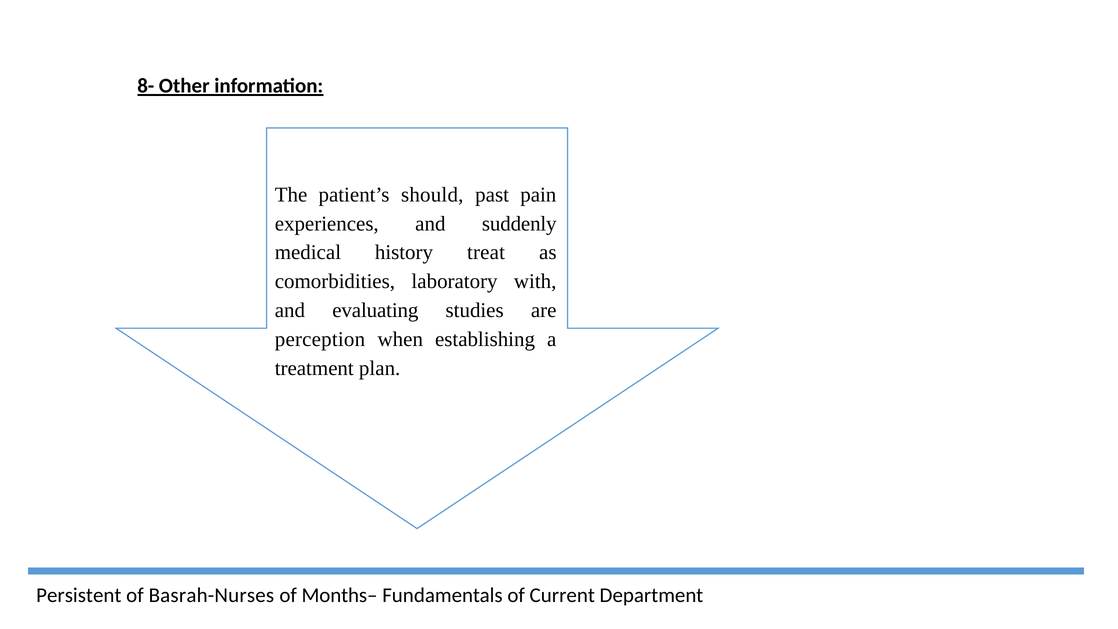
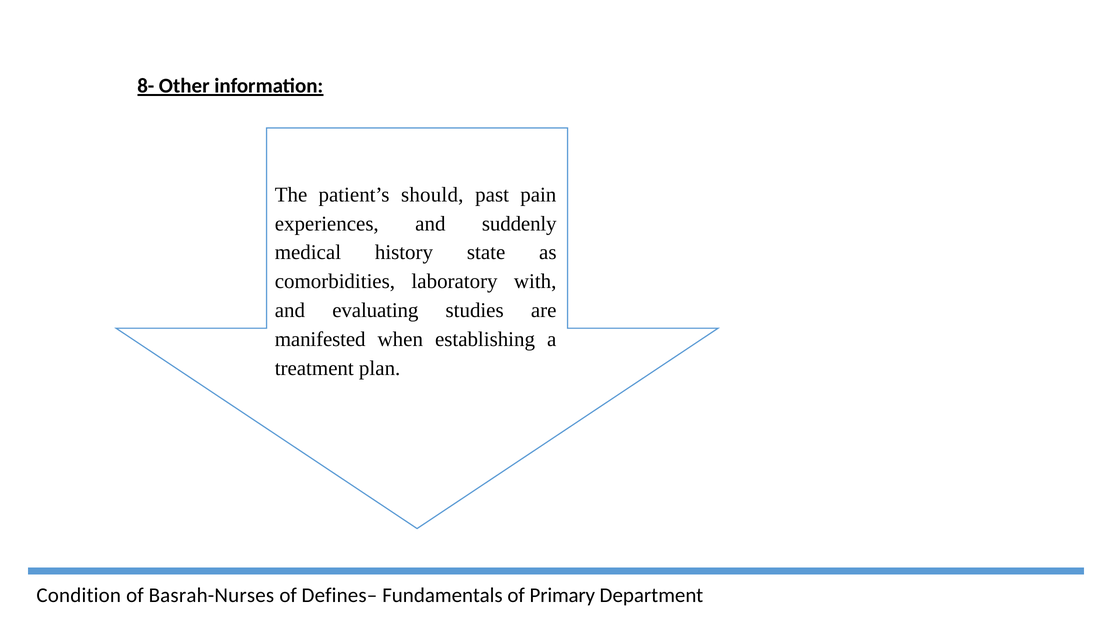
treat: treat -> state (486, 253)
perception: perception -> manifested (320, 339)
Persistent: Persistent -> Condition (79, 595)
Months–: Months– -> Defines– (339, 595)
Current: Current -> Primary (562, 595)
